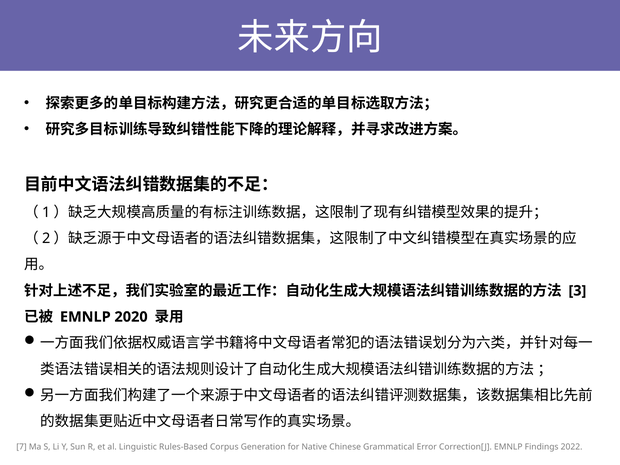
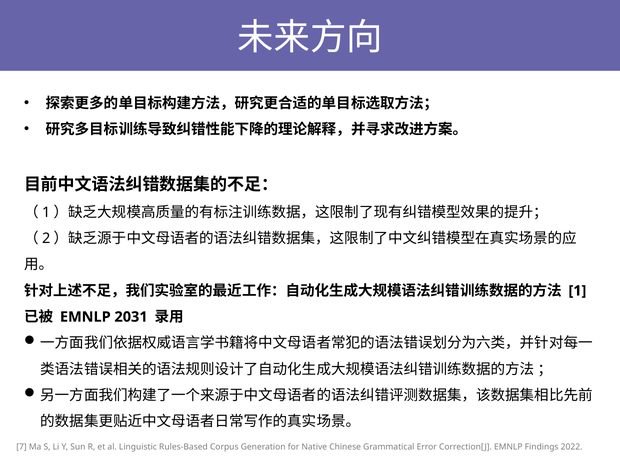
3: 3 -> 1 (577, 291)
2020: 2020 -> 2031 (131, 317)
